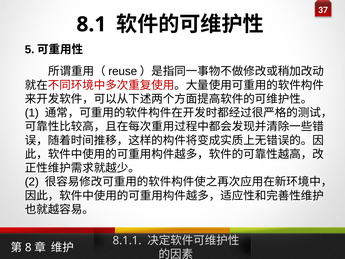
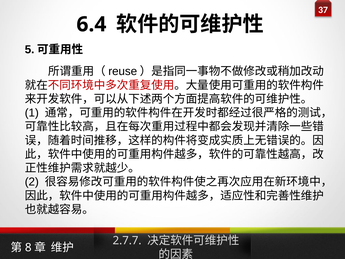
8.1: 8.1 -> 6.4 (91, 24)
8.1.1: 8.1.1 -> 2.7.7 (127, 240)
